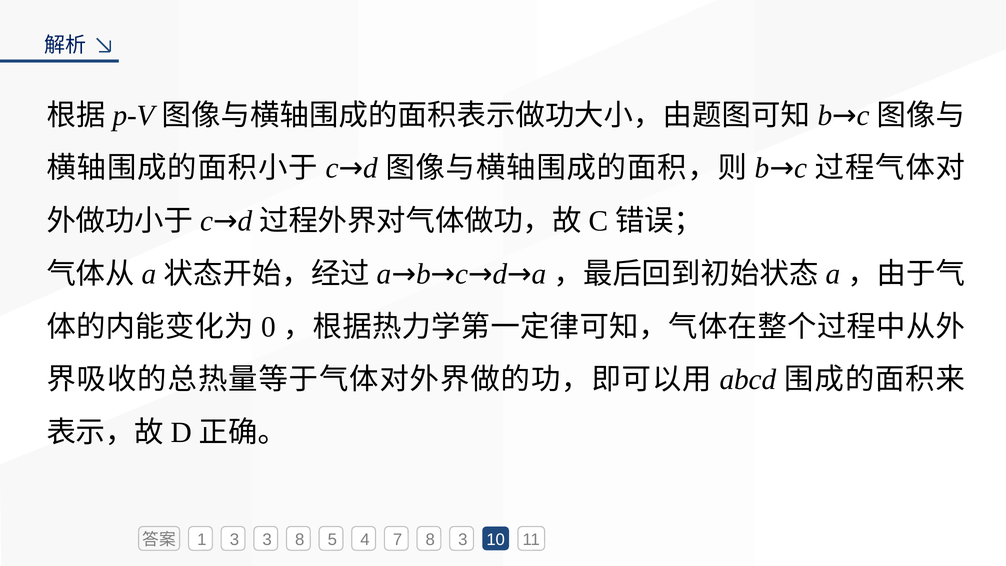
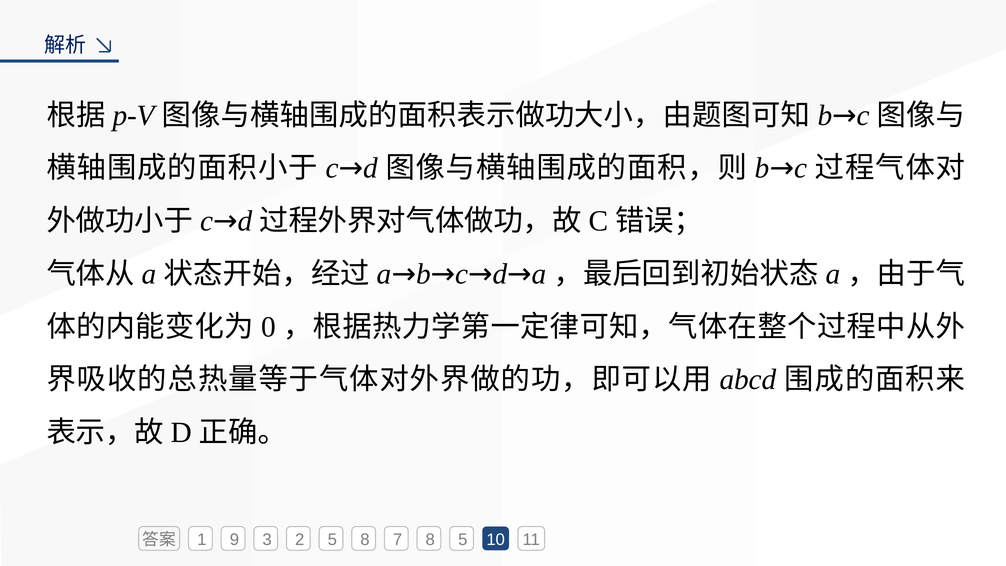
1 3: 3 -> 9 (234, 540)
3 8: 8 -> 2 (300, 540)
5 4: 4 -> 8 (365, 540)
8 3: 3 -> 5 (463, 540)
